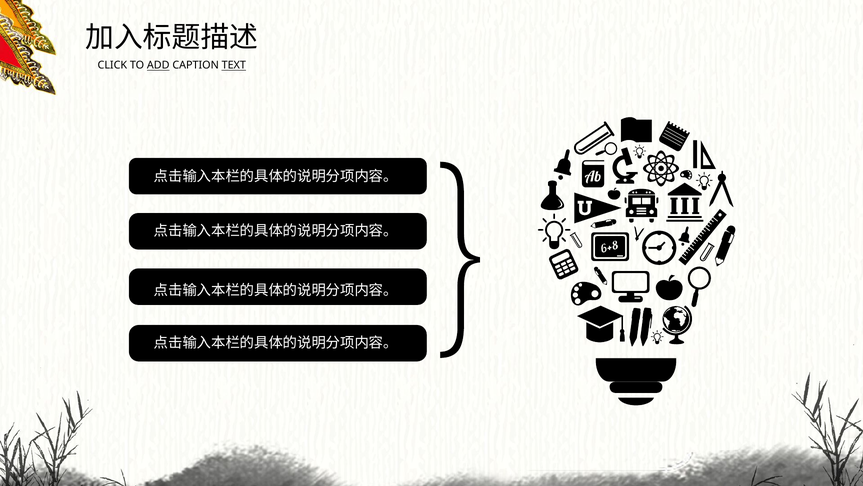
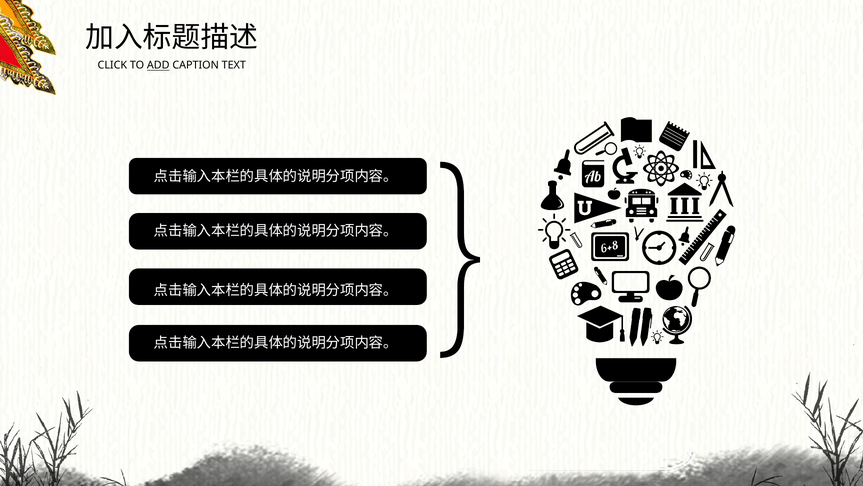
TEXT underline: present -> none (234, 65)
